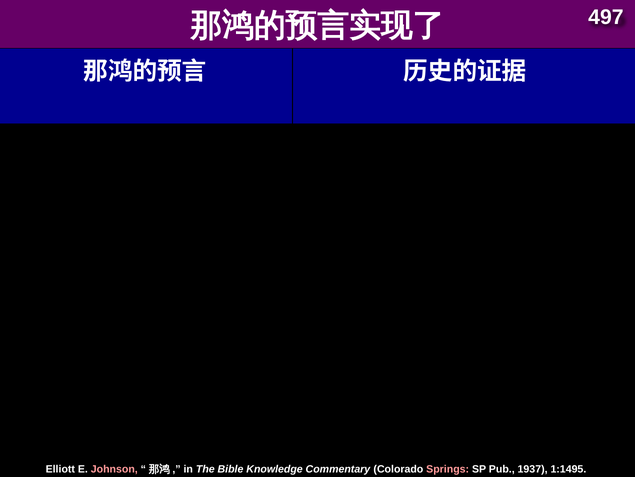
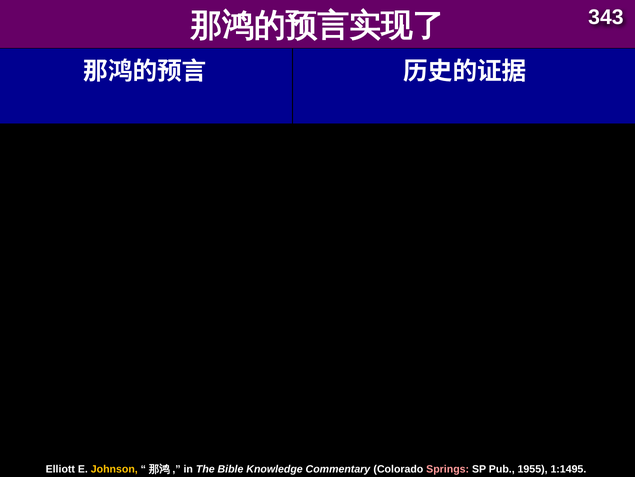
497: 497 -> 343 (606, 17)
Johnson colour: pink -> yellow (114, 468)
1937: 1937 -> 1955 (533, 468)
